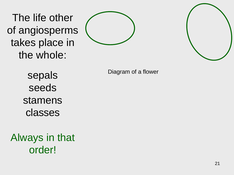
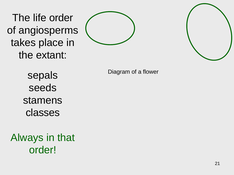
life other: other -> order (61, 18)
whole: whole -> extant (51, 55)
